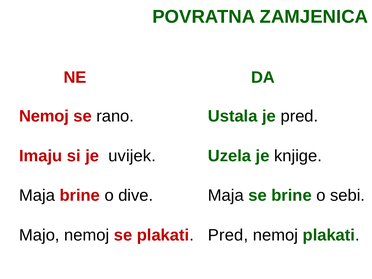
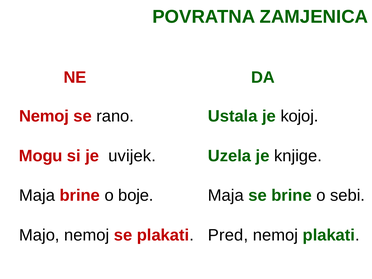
je pred: pred -> kojoj (299, 116)
Imaju: Imaju -> Mogu (41, 156)
dive: dive -> boje (136, 196)
